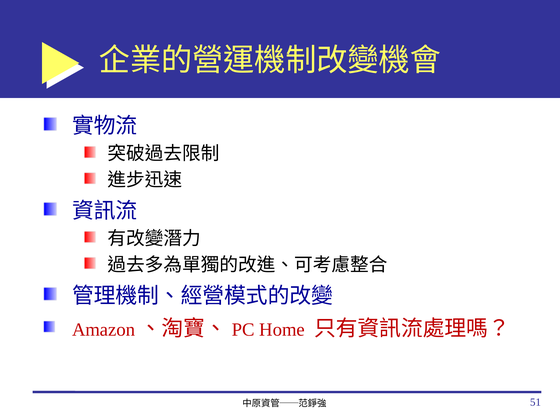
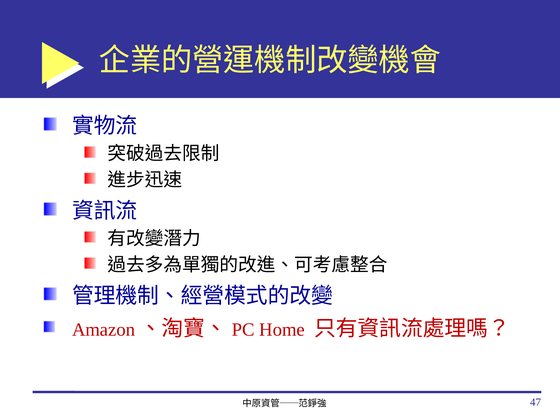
51: 51 -> 47 (536, 402)
